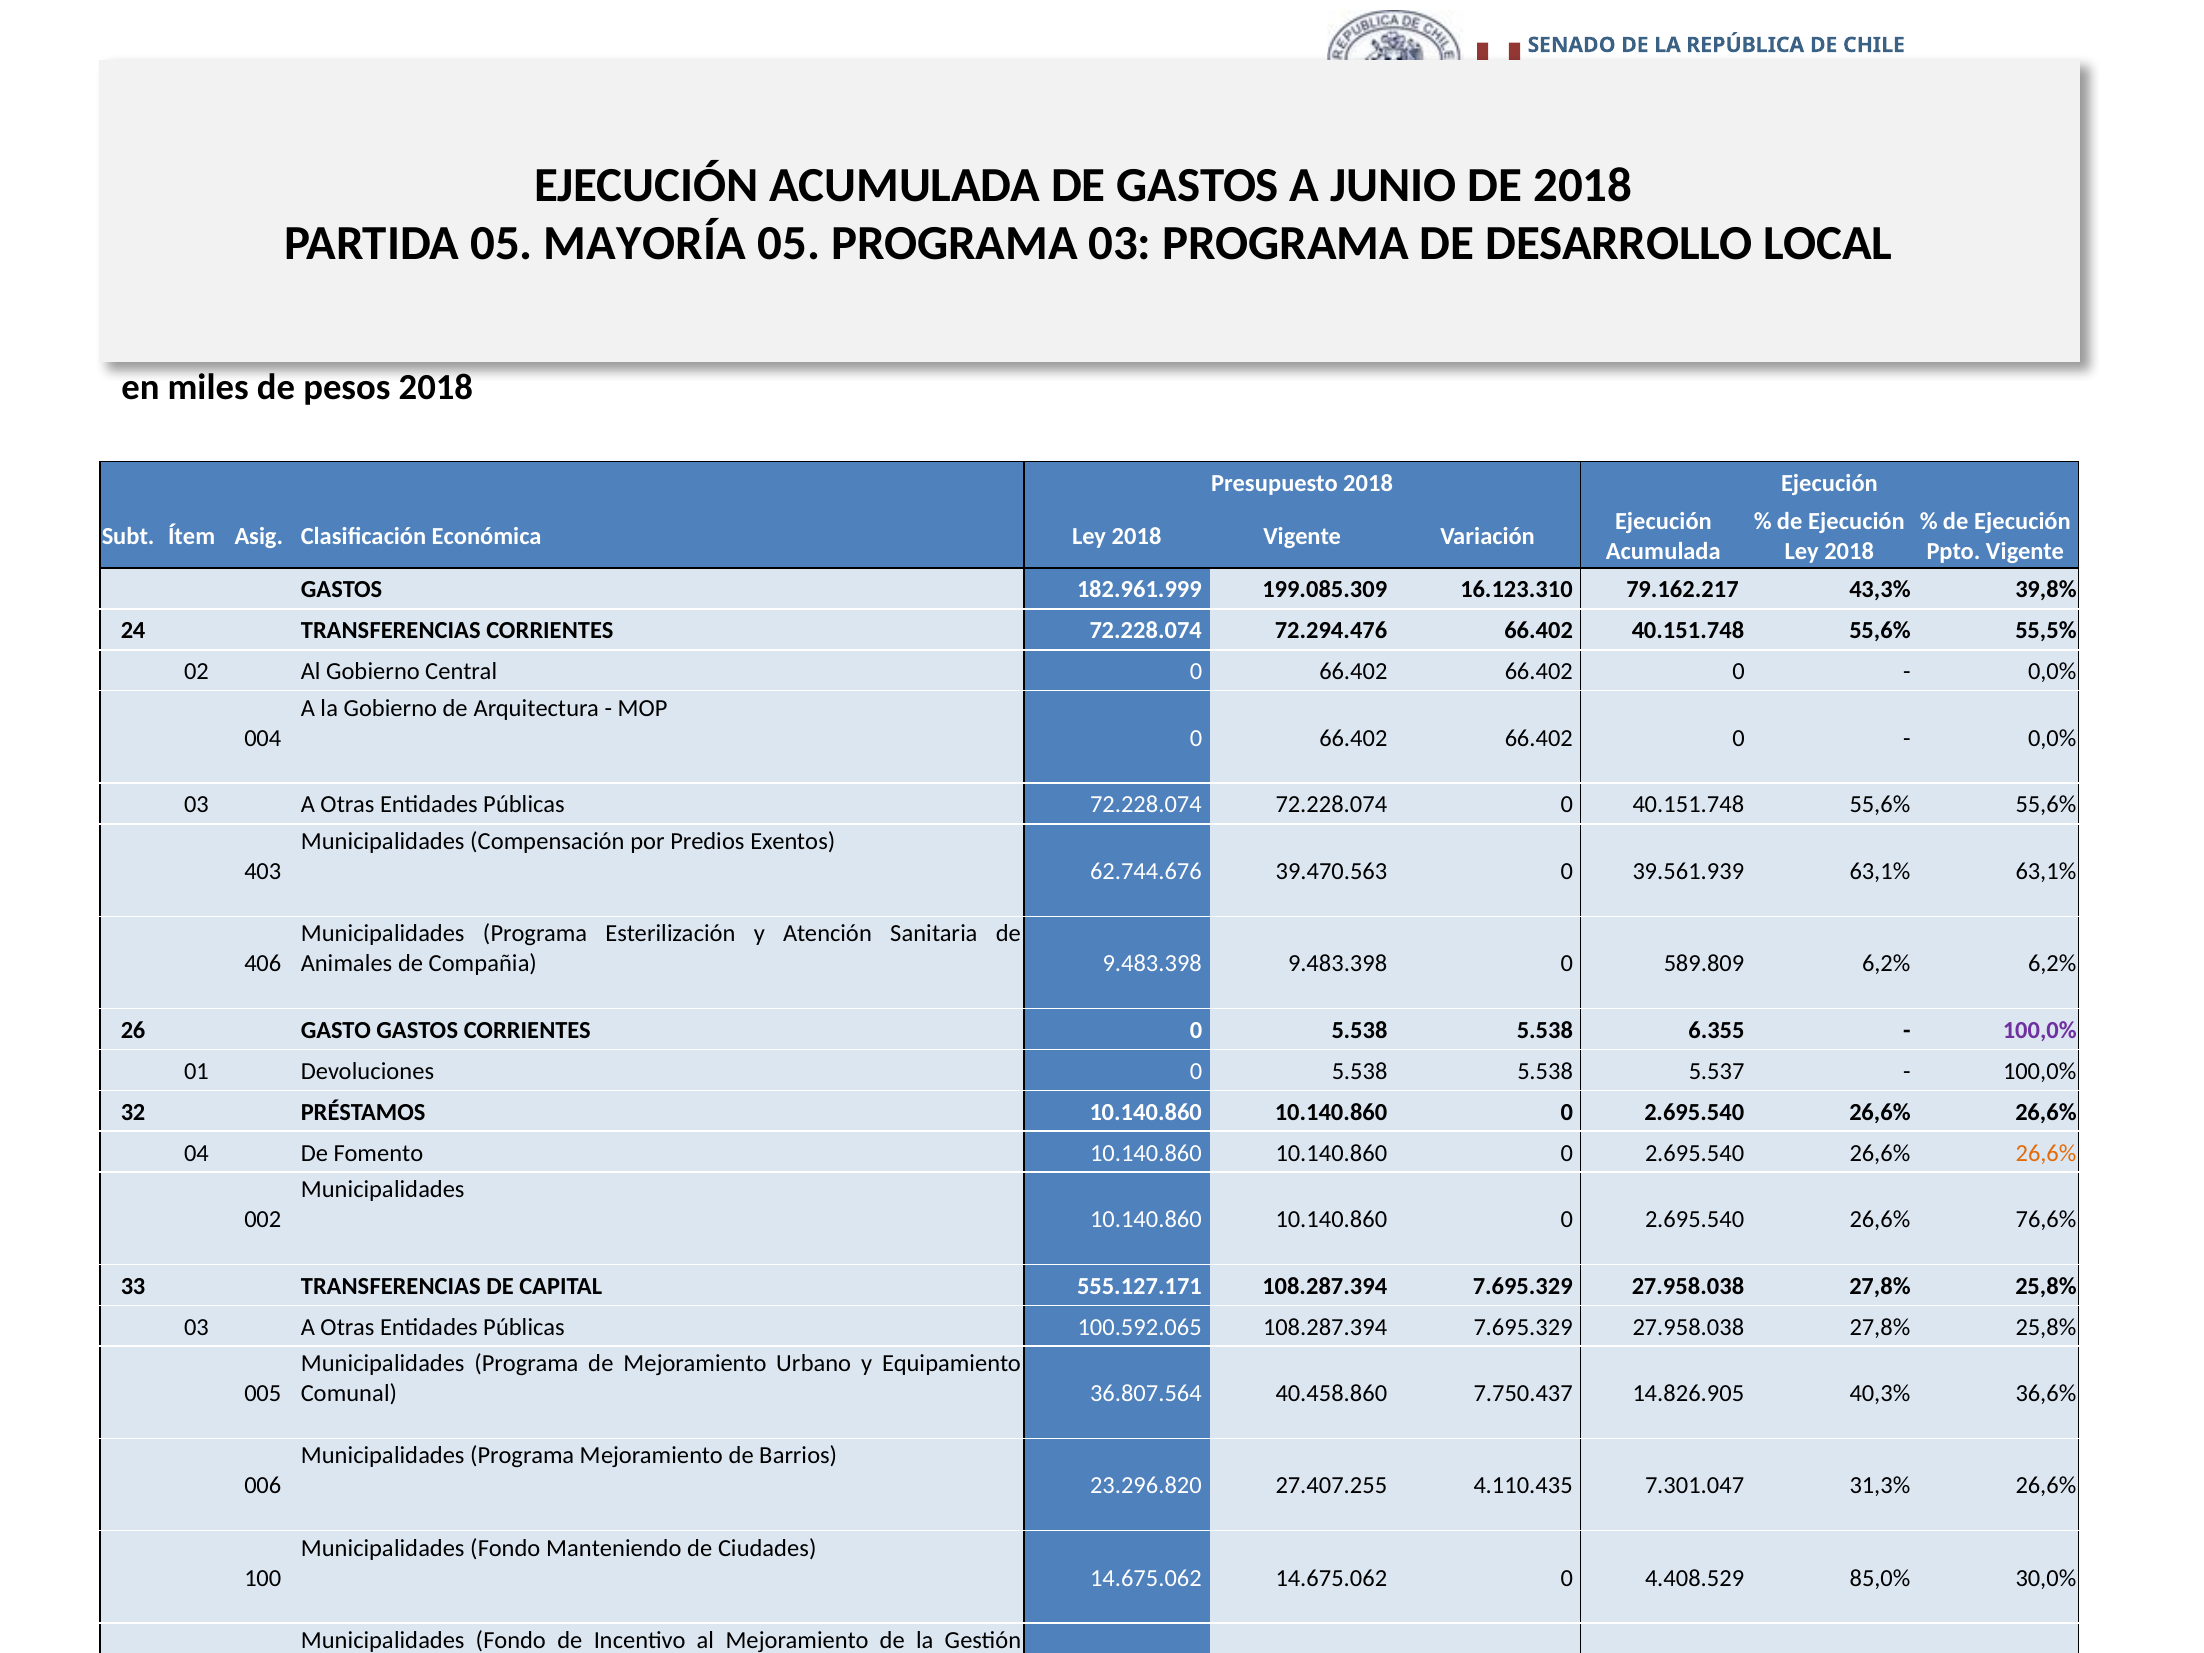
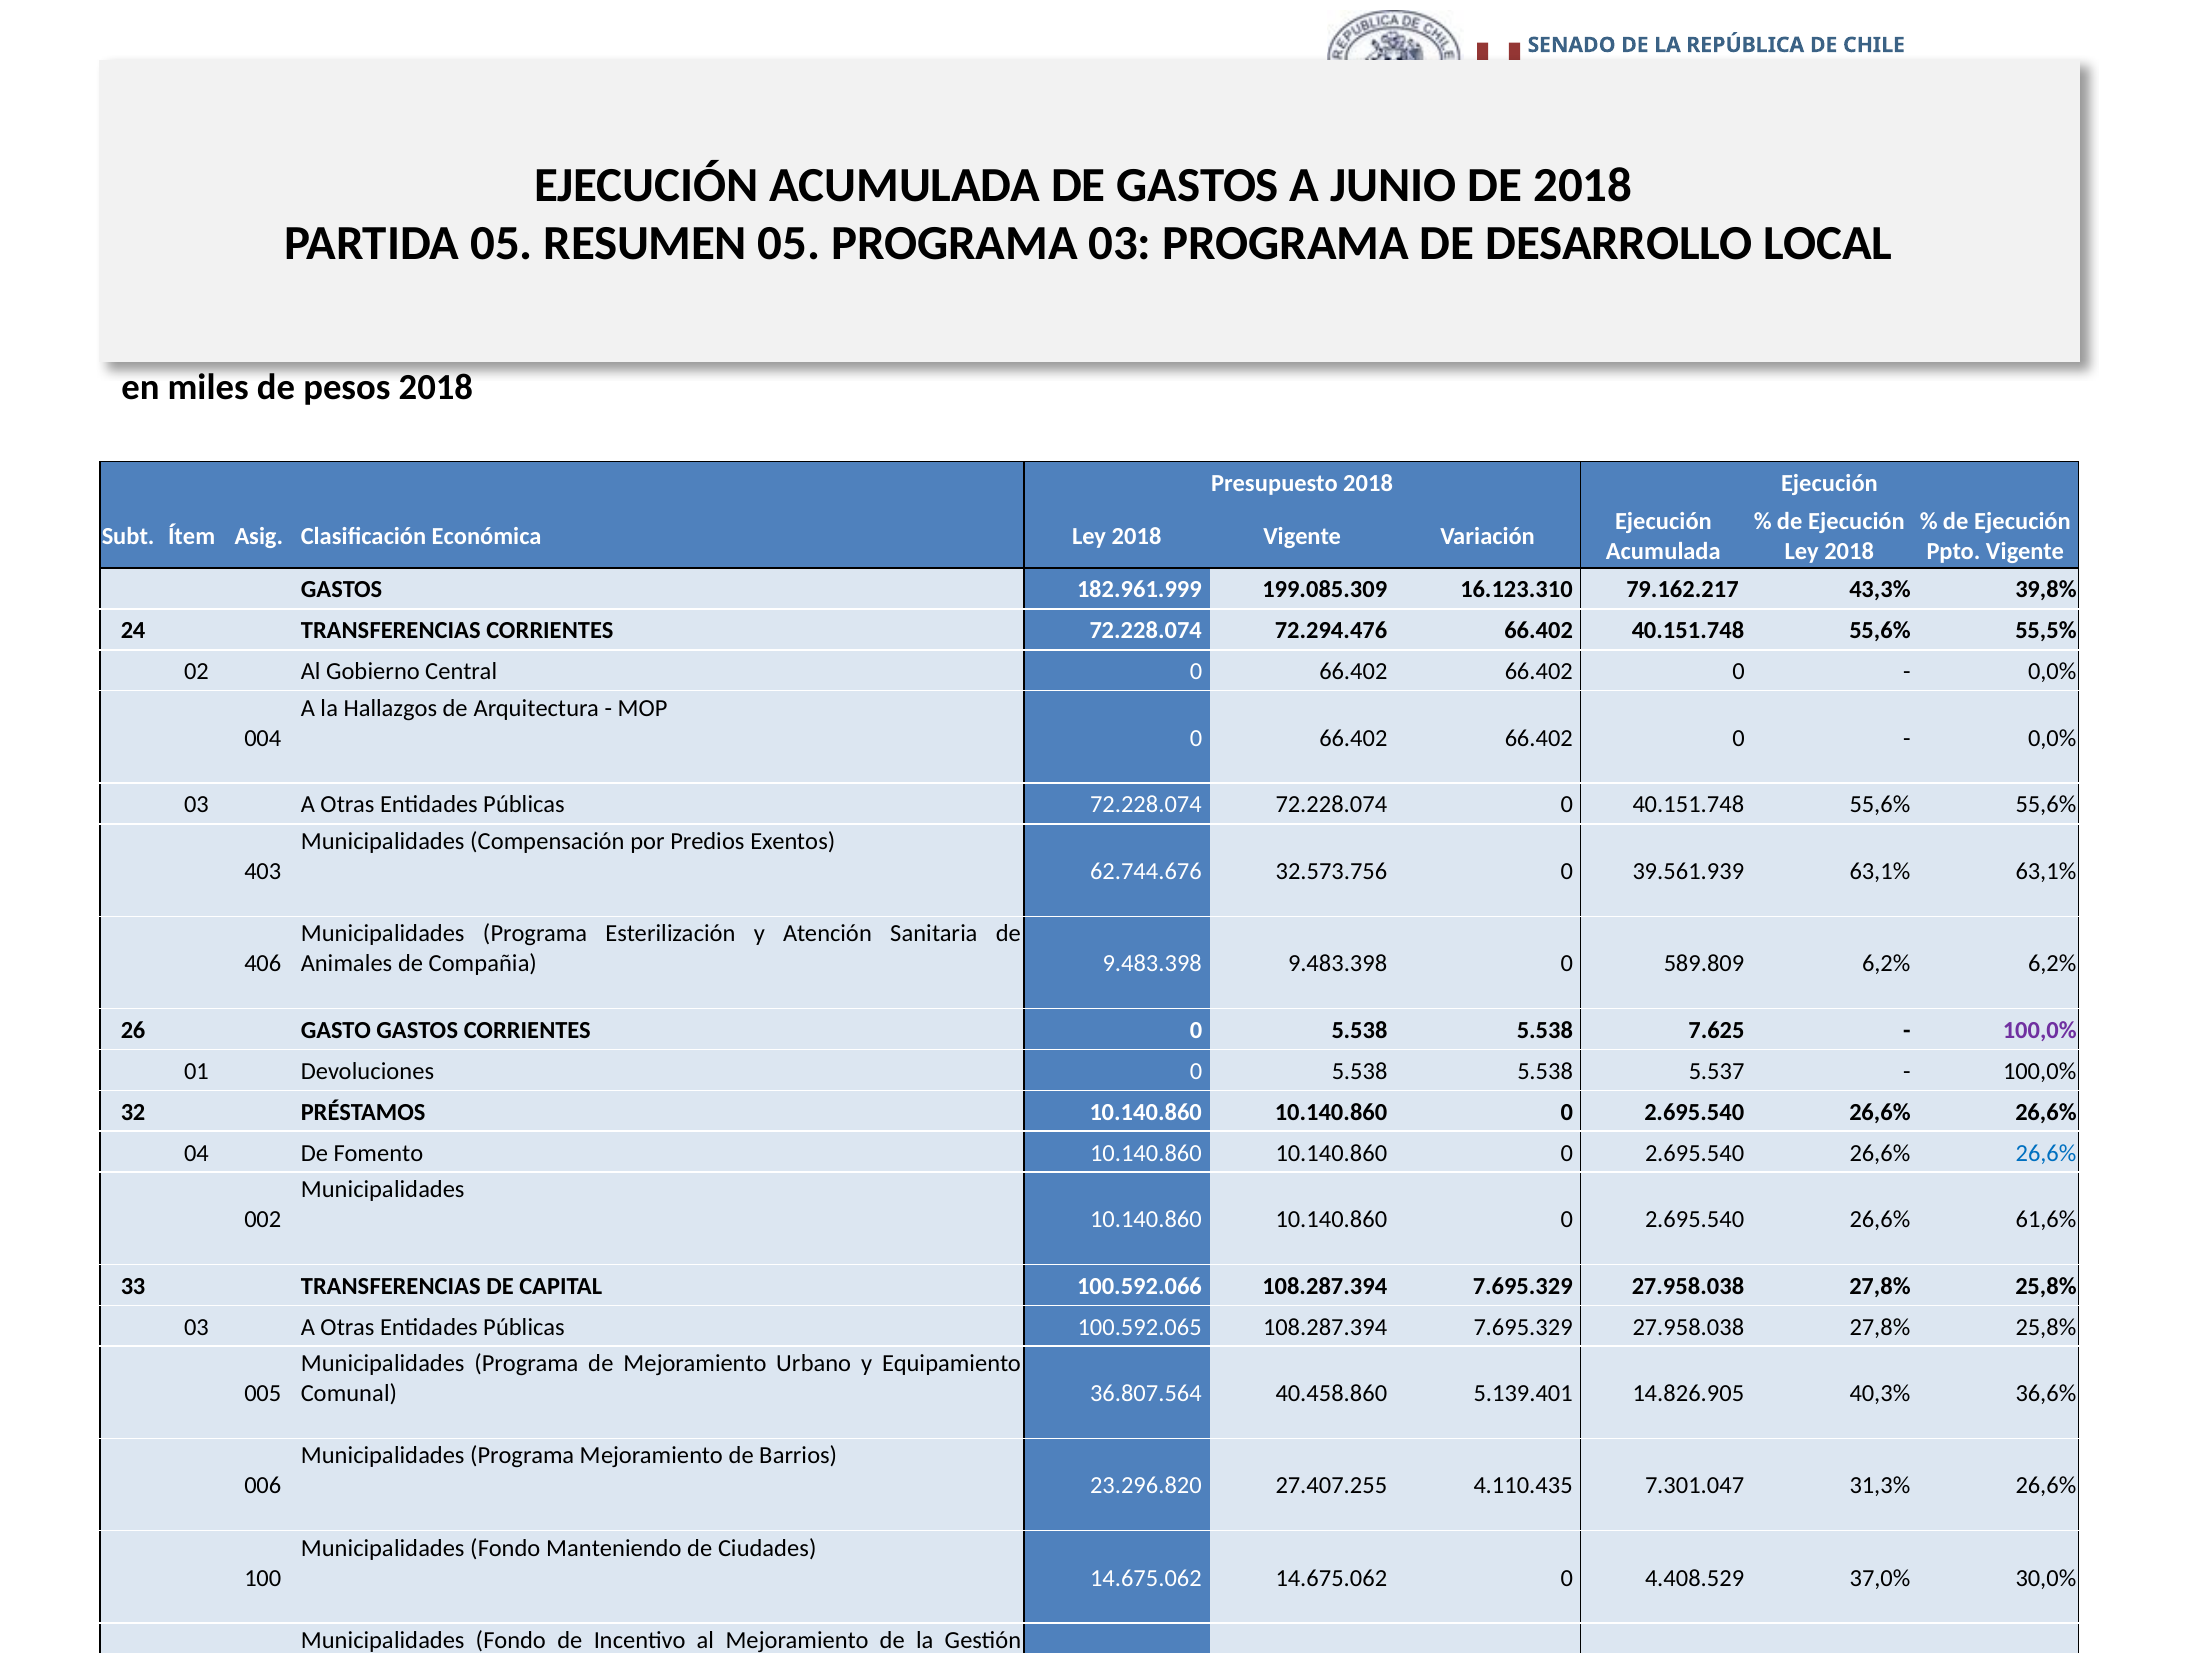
MAYORÍA: MAYORÍA -> RESUMEN (645, 244)
la Gobierno: Gobierno -> Hallazgos (390, 708)
39.470.563: 39.470.563 -> 32.573.756 (1331, 871)
6.355: 6.355 -> 7.625 (1716, 1030)
26,6% colour: orange -> blue (2046, 1153)
76,6%: 76,6% -> 61,6% (2046, 1219)
555.127.171: 555.127.171 -> 100.592.066 (1139, 1286)
7.750.437: 7.750.437 -> 5.139.401 (1523, 1394)
85,0%: 85,0% -> 37,0% (1880, 1578)
